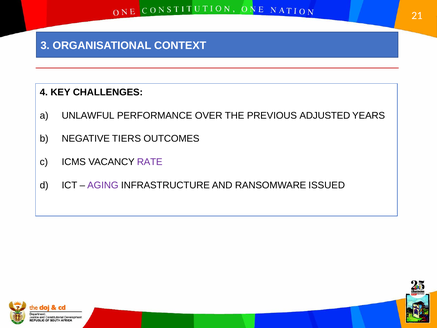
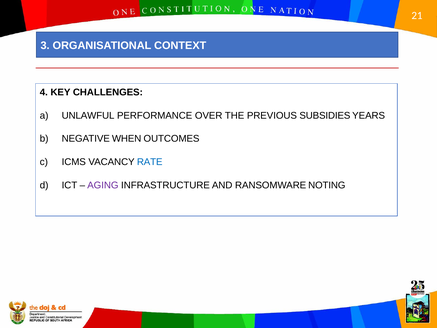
ADJUSTED: ADJUSTED -> SUBSIDIES (325, 115)
TIERS: TIERS -> WHEN (127, 139)
RATE colour: purple -> blue (150, 162)
ISSUED: ISSUED -> NOTING (327, 185)
